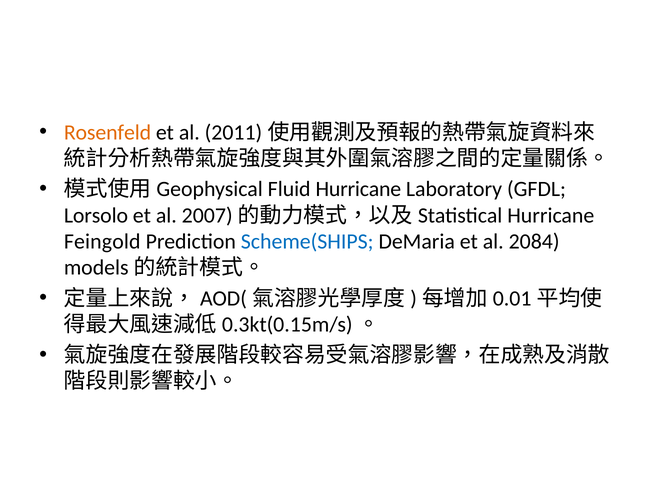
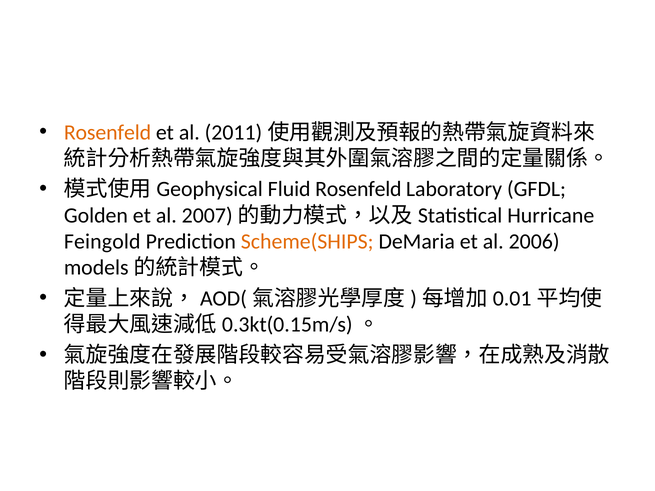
Fluid Hurricane: Hurricane -> Rosenfeld (358, 189)
Lorsolo: Lorsolo -> Golden (96, 215)
Scheme(SHIPS colour: blue -> orange (307, 242)
2084: 2084 -> 2006 (534, 242)
